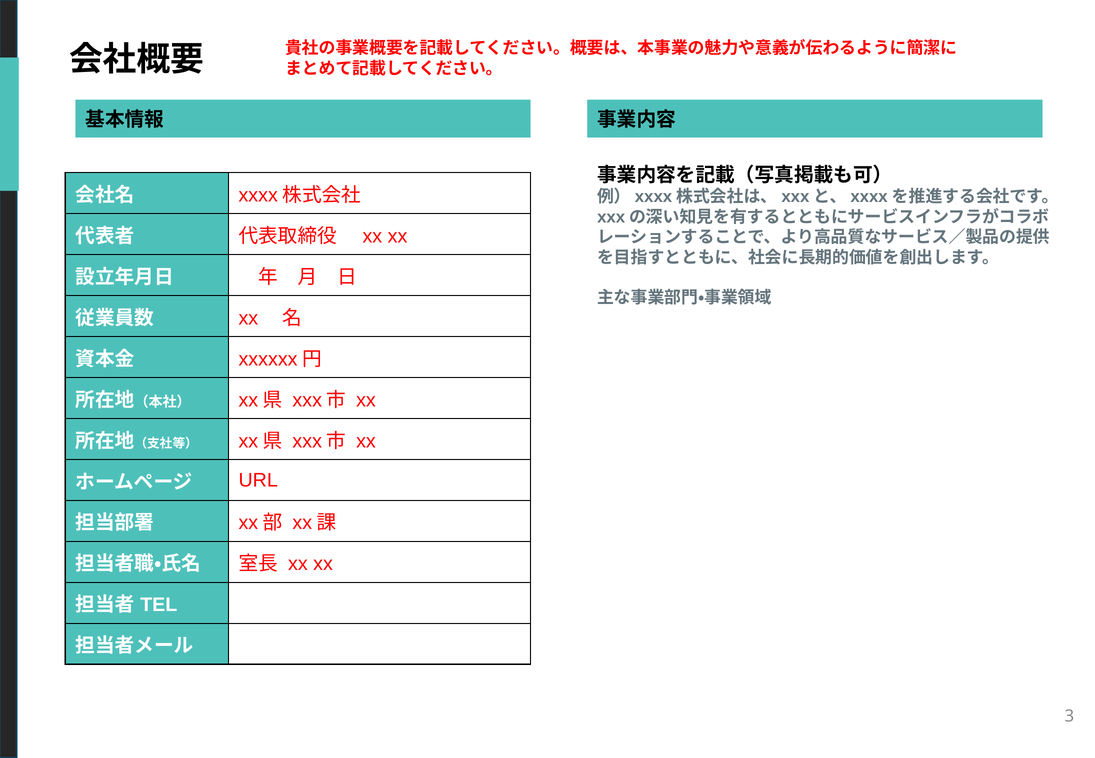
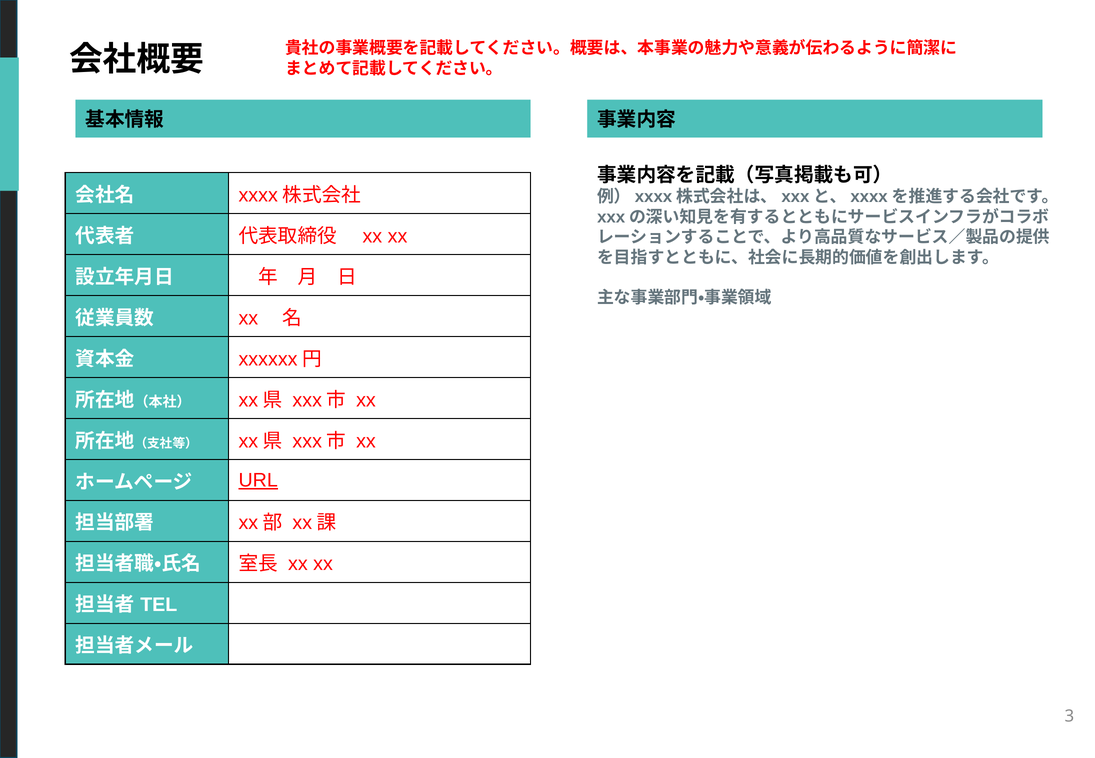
URL underline: none -> present (258, 480)
